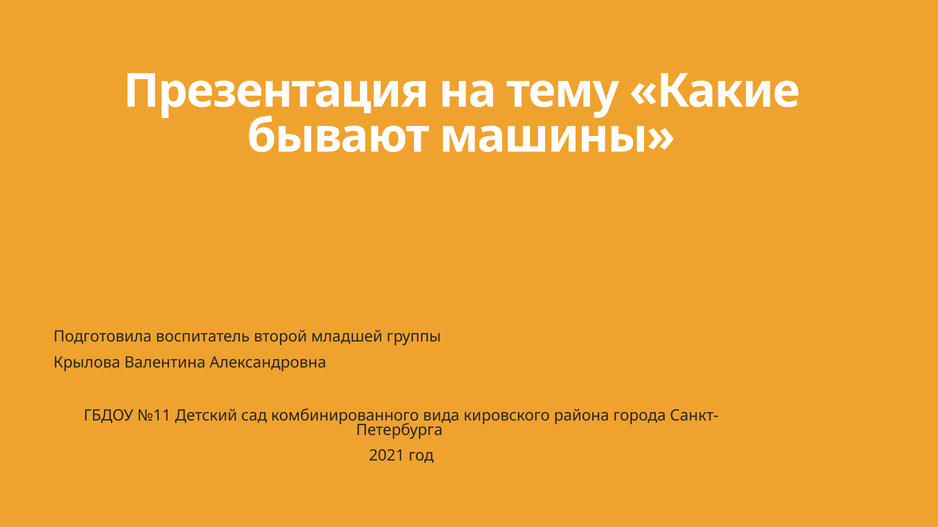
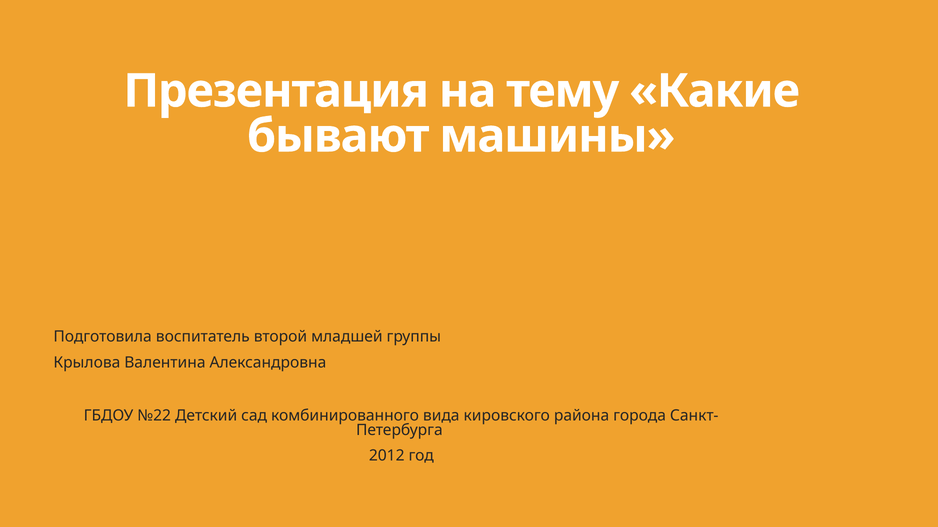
№11: №11 -> №22 (154, 416)
2021: 2021 -> 2012 (387, 456)
